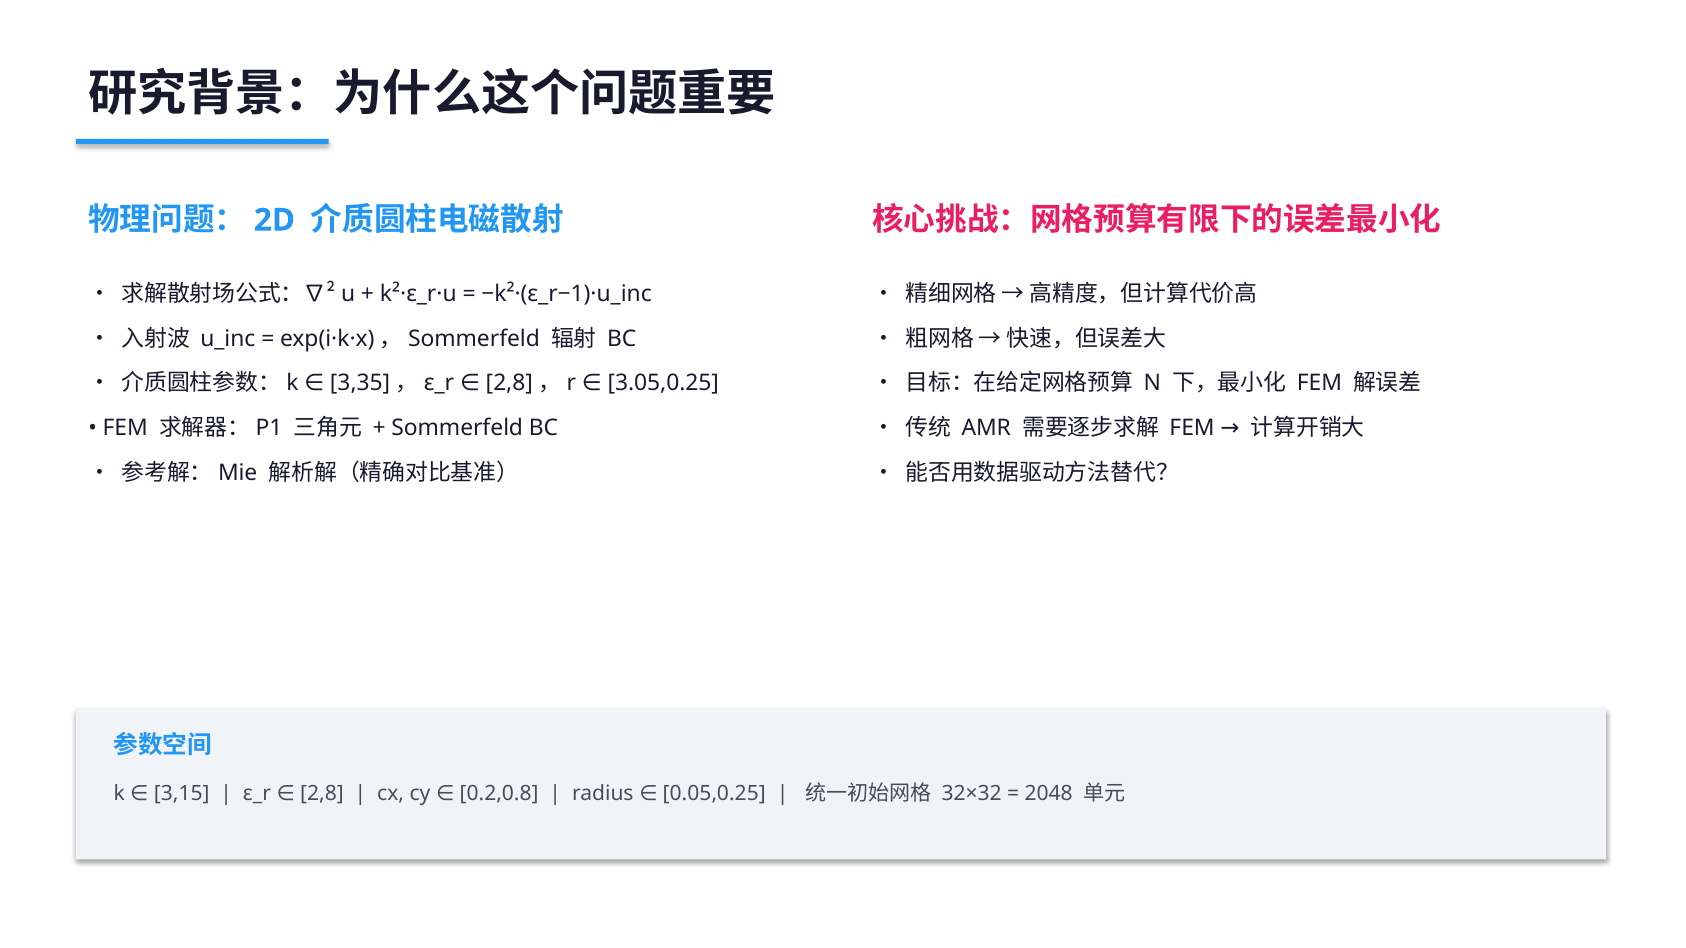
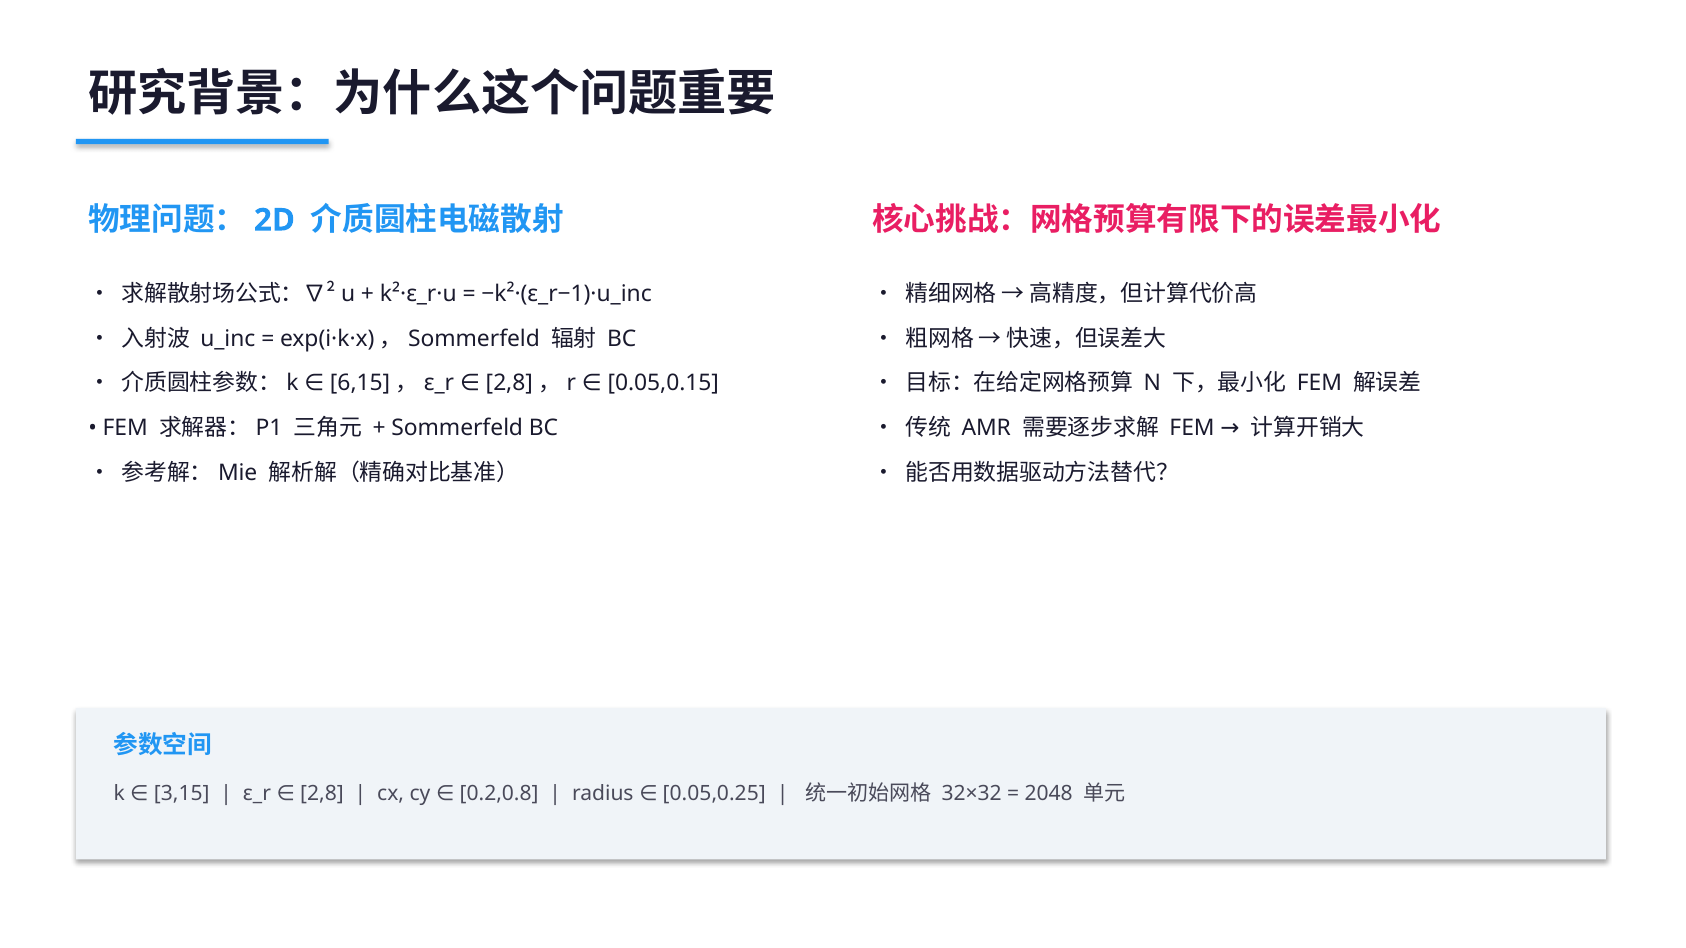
3.05,0.25: 3.05,0.25 -> 0.05,0.15 (663, 383)
3,35: 3,35 -> 6,15 (360, 383)
